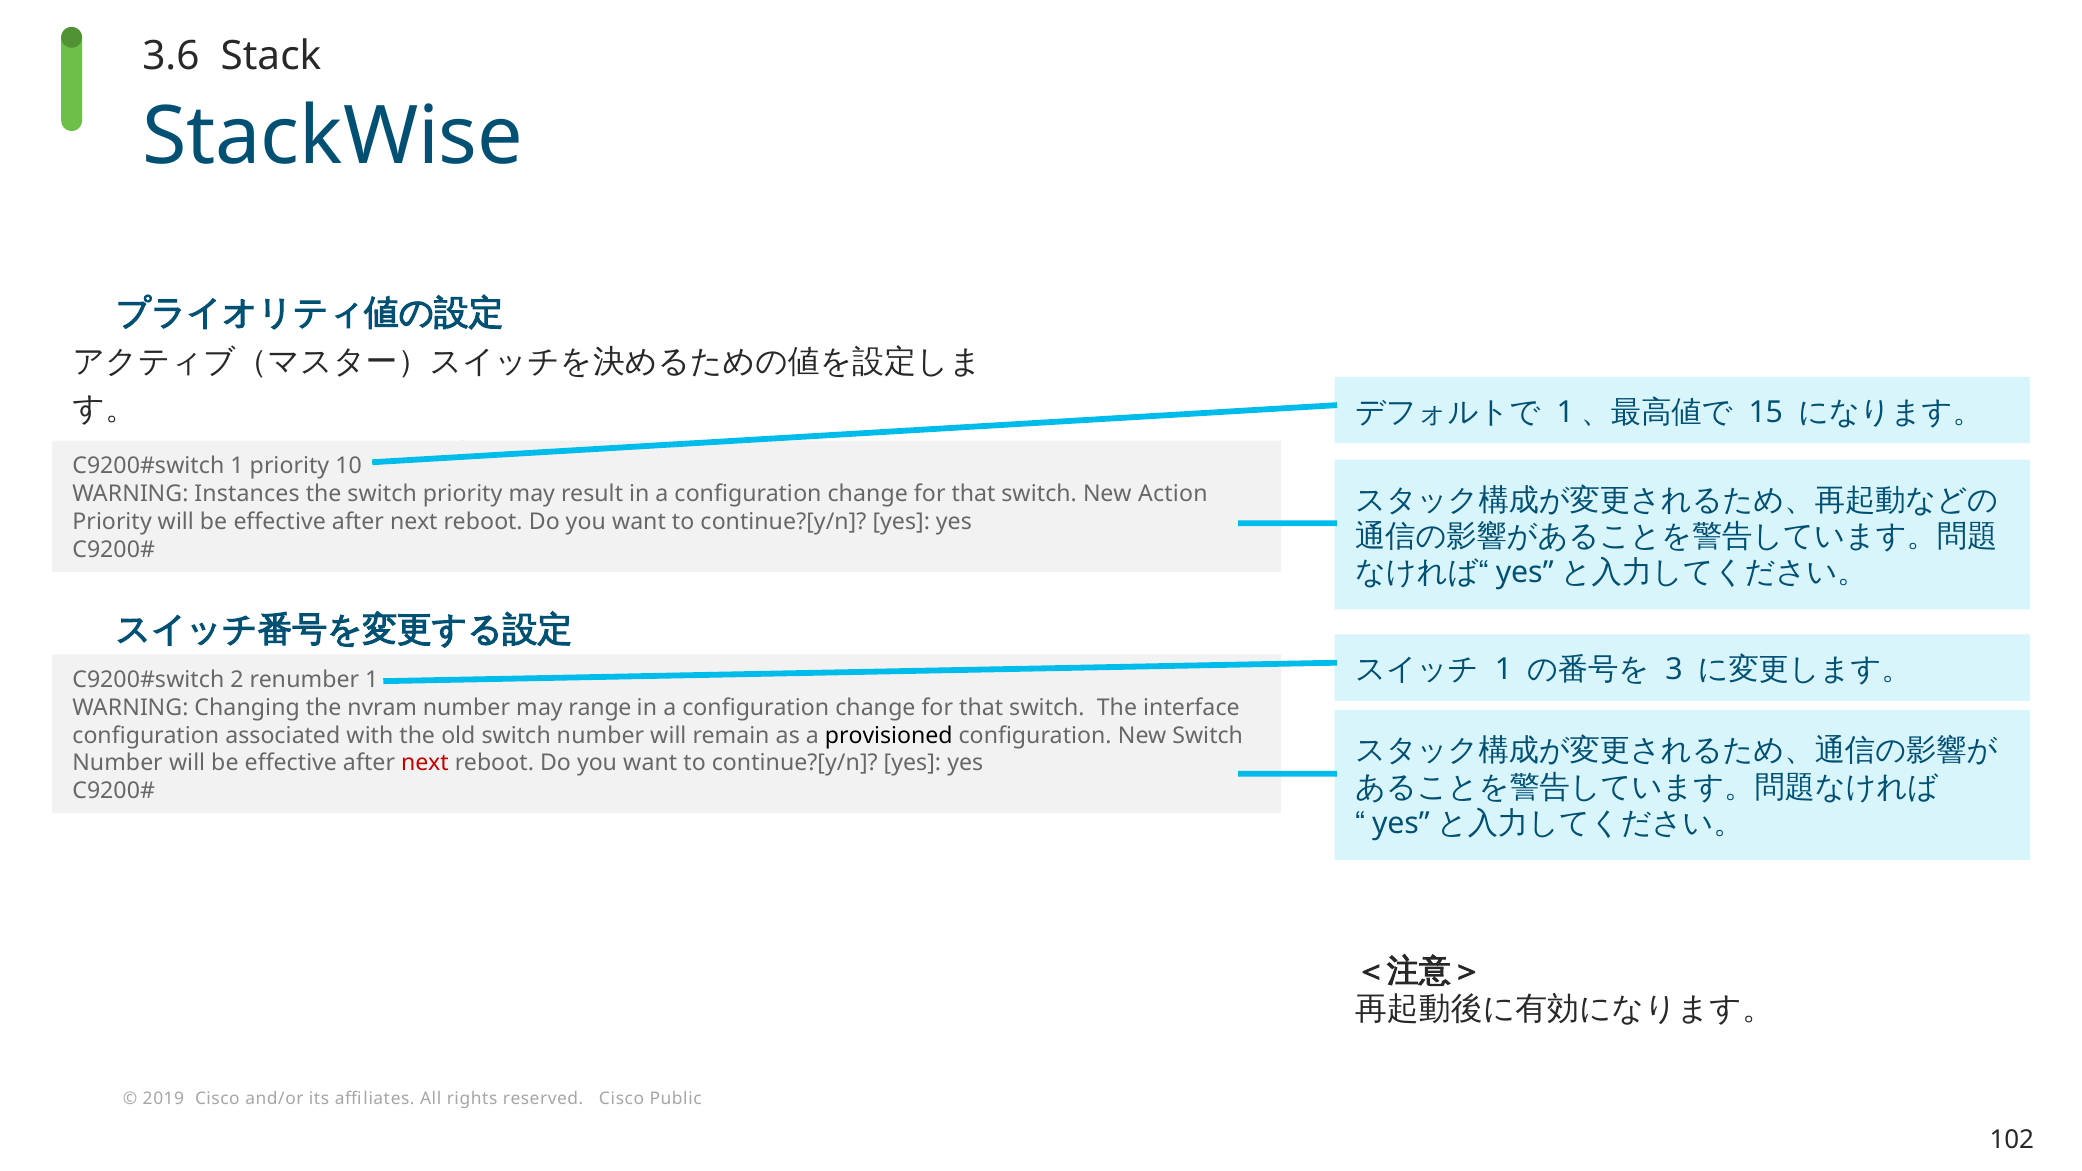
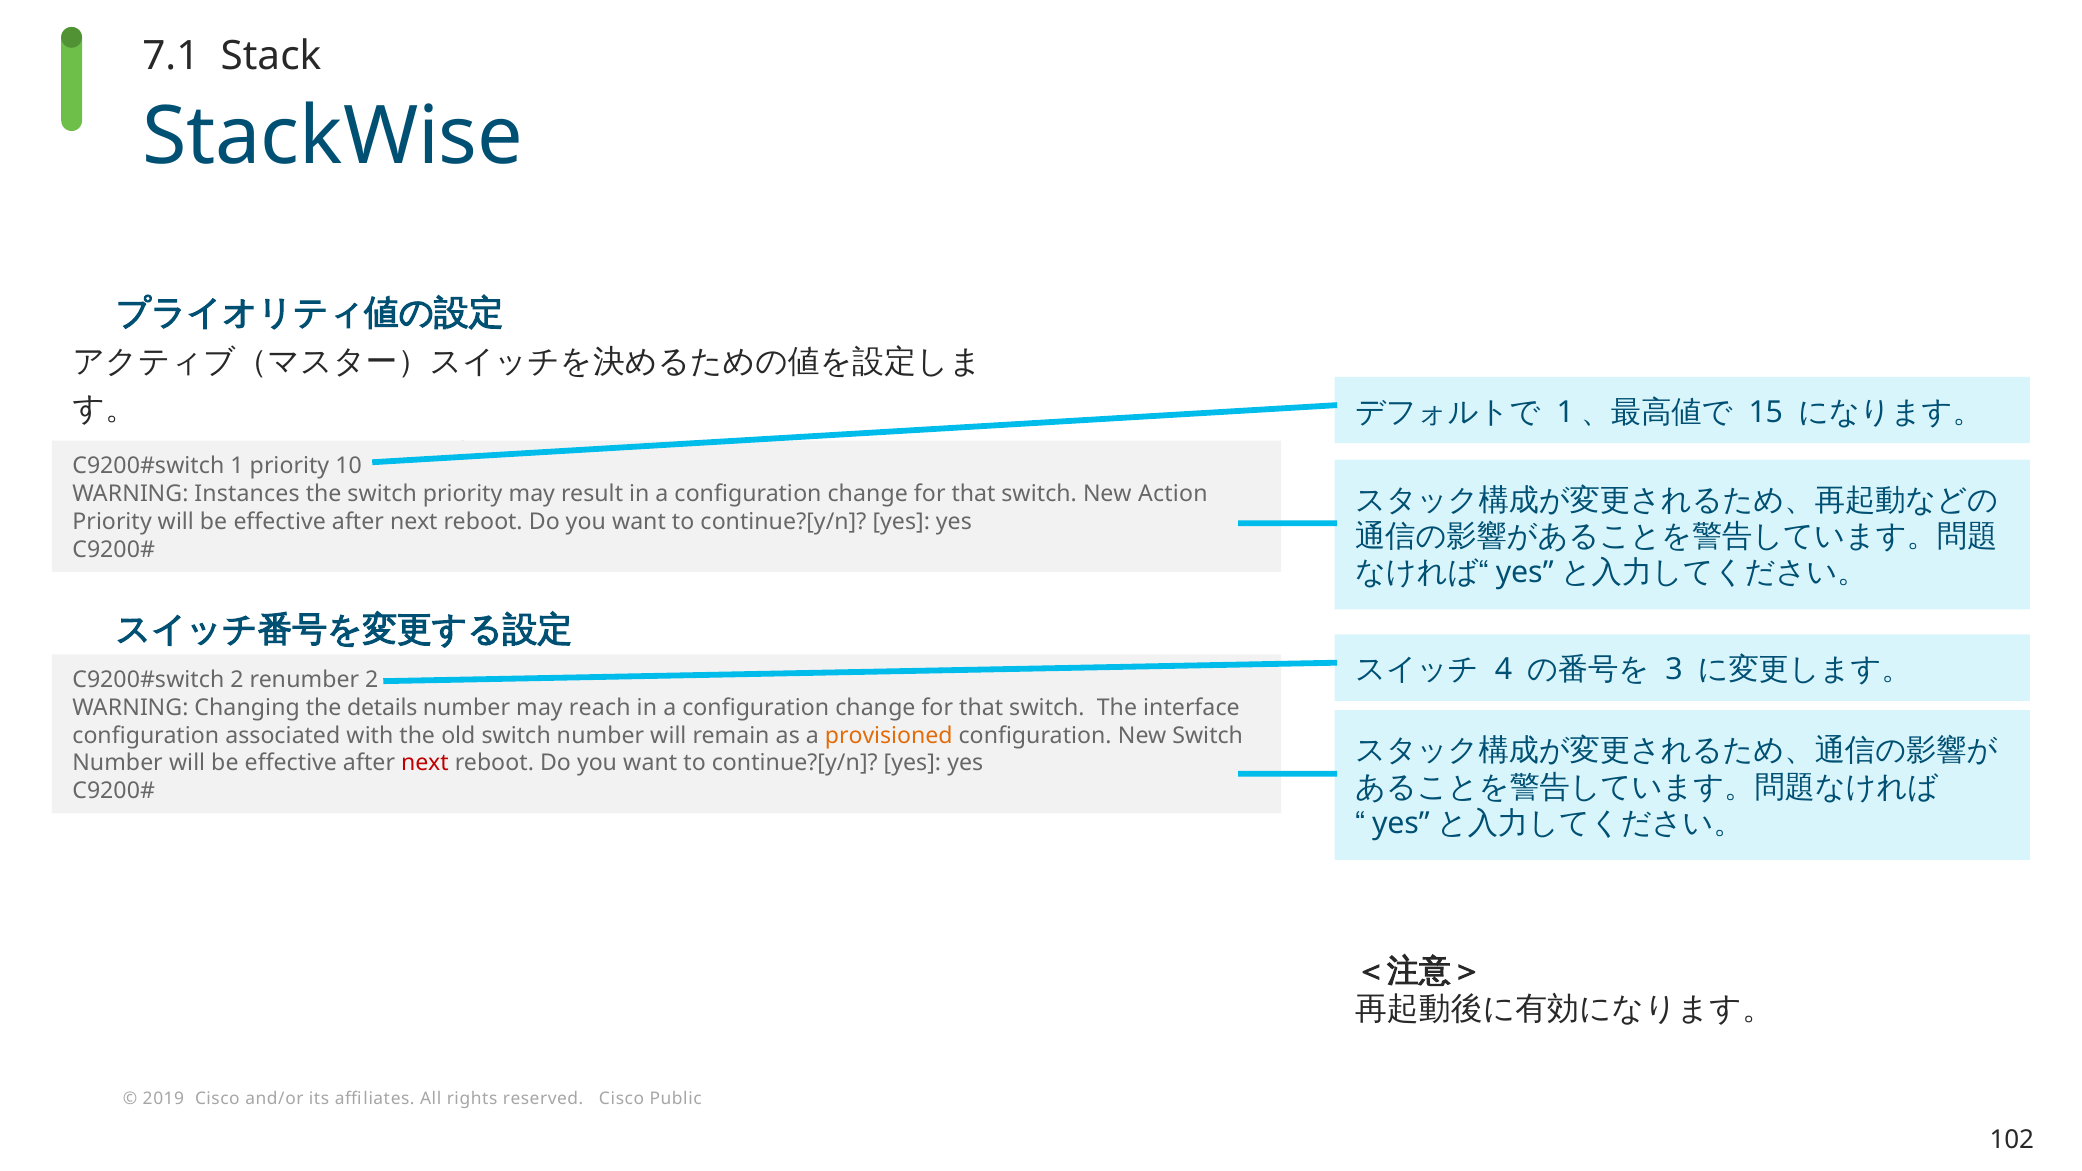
3.6: 3.6 -> 7.1 (171, 56)
1: 1 -> 4 (1504, 670)
renumber 1: 1 -> 2 (372, 680)
nvram: nvram -> details (382, 708)
range: range -> reach (600, 708)
provisioned colour: black -> orange (889, 736)
